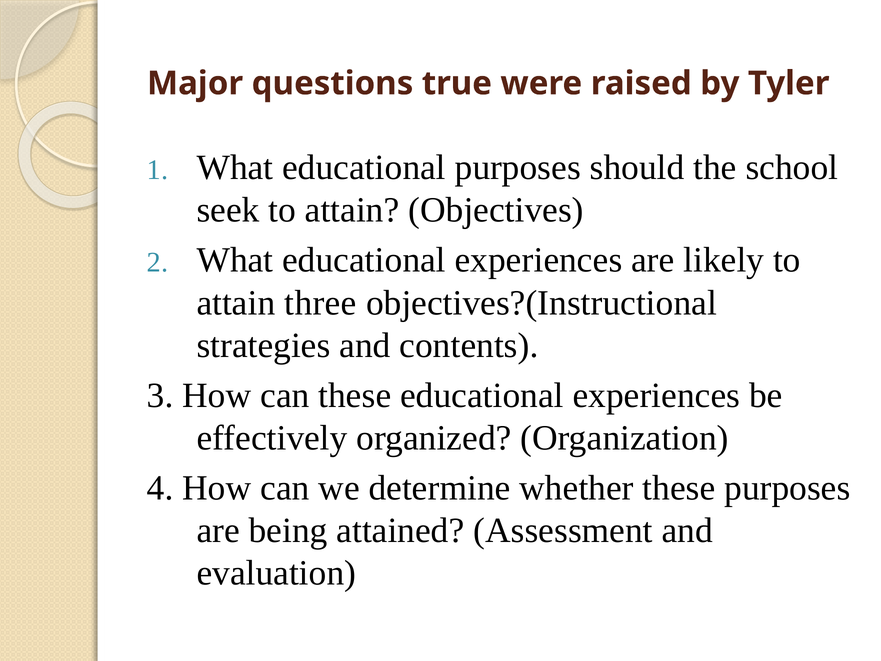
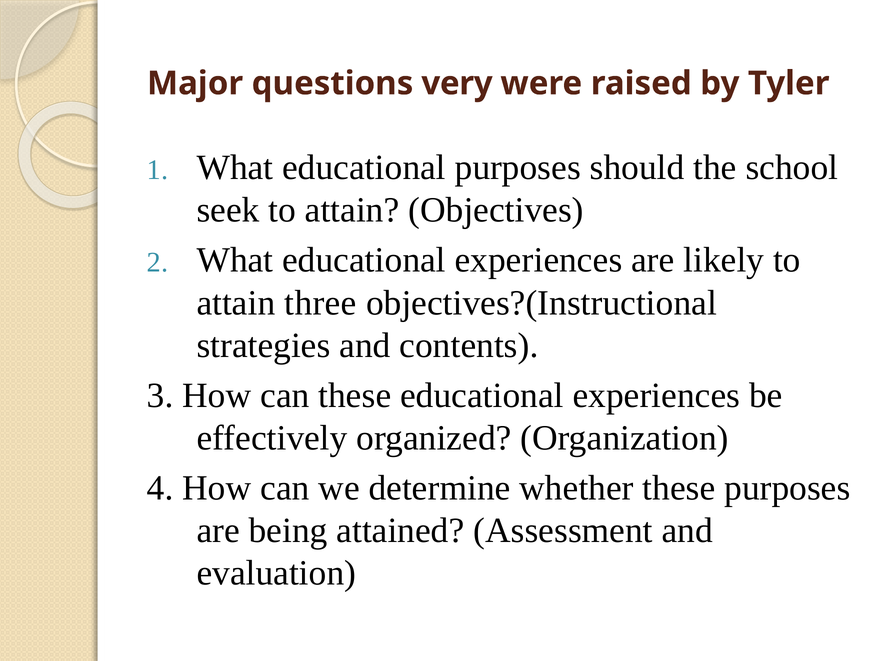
true: true -> very (457, 83)
